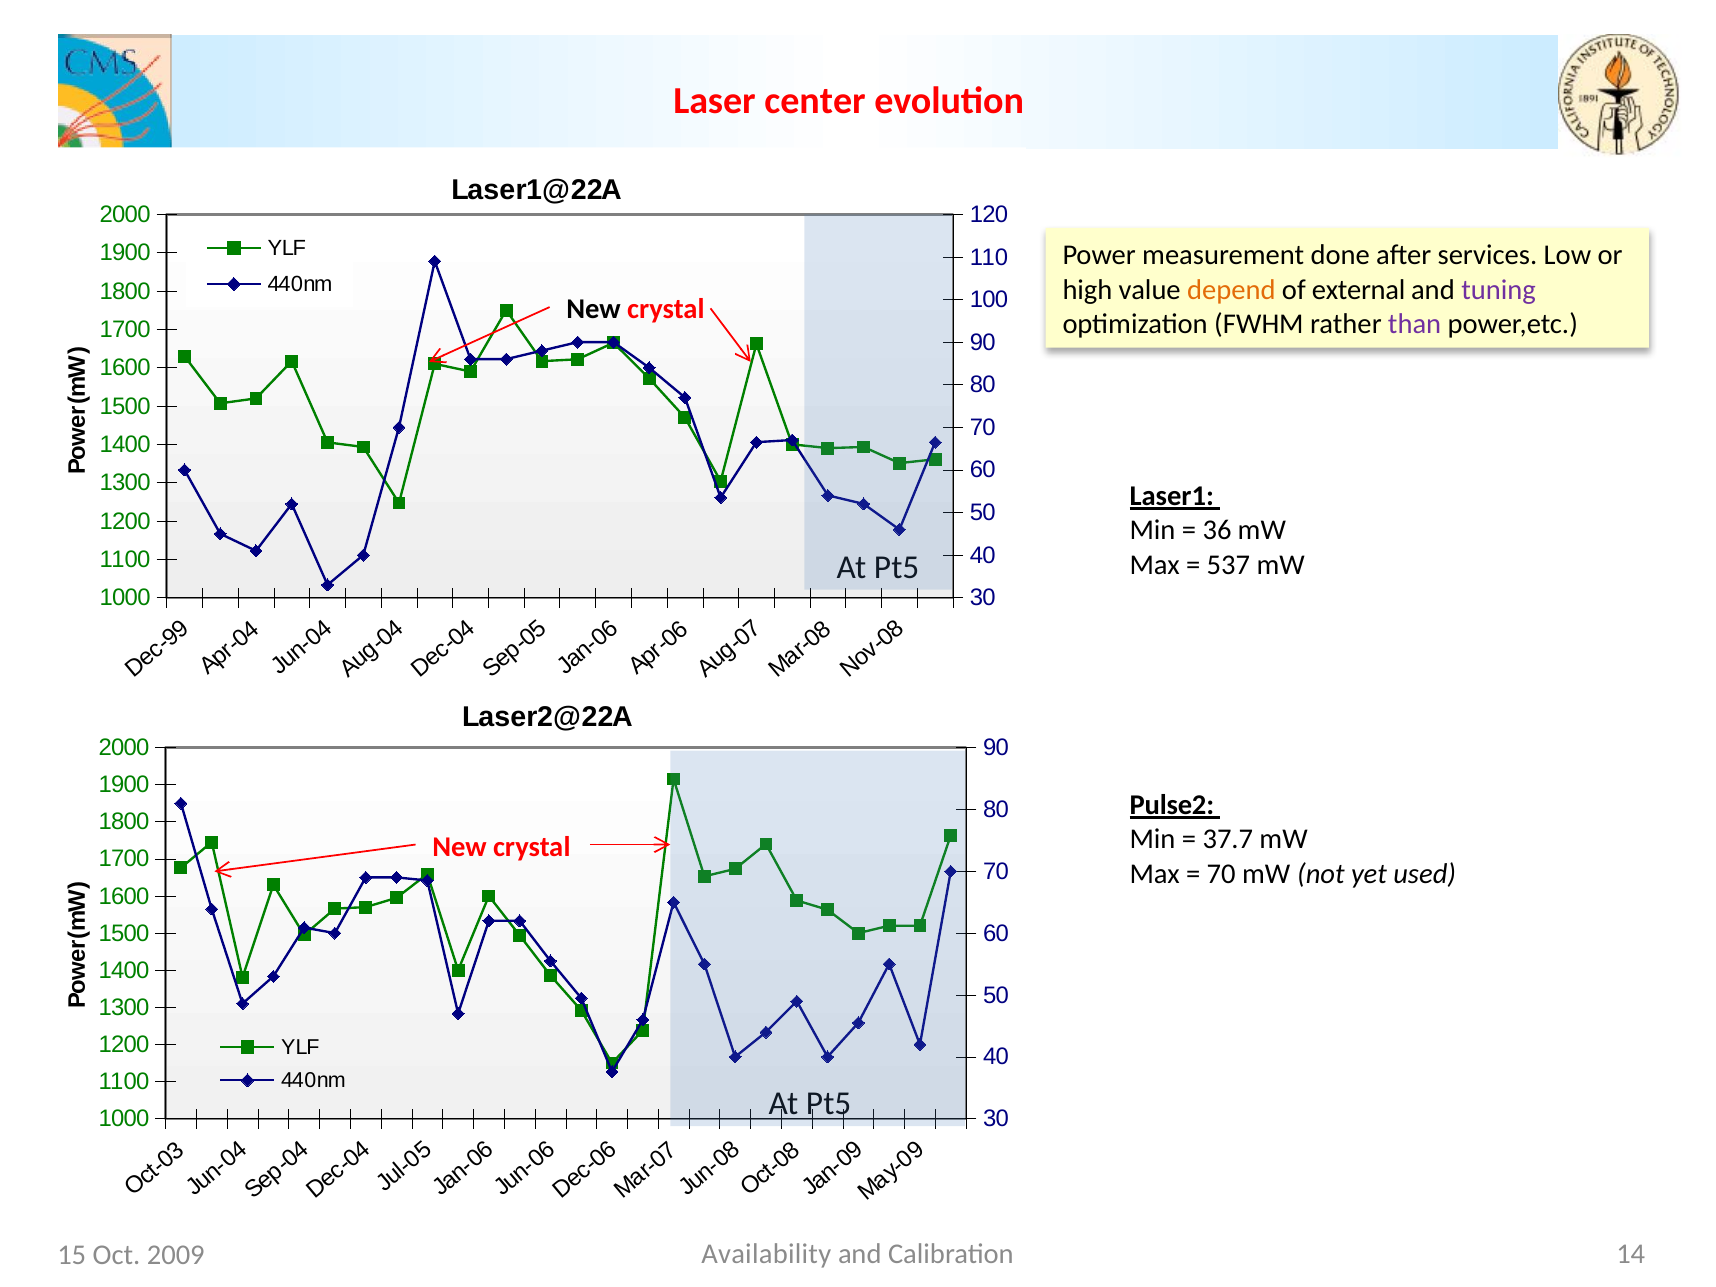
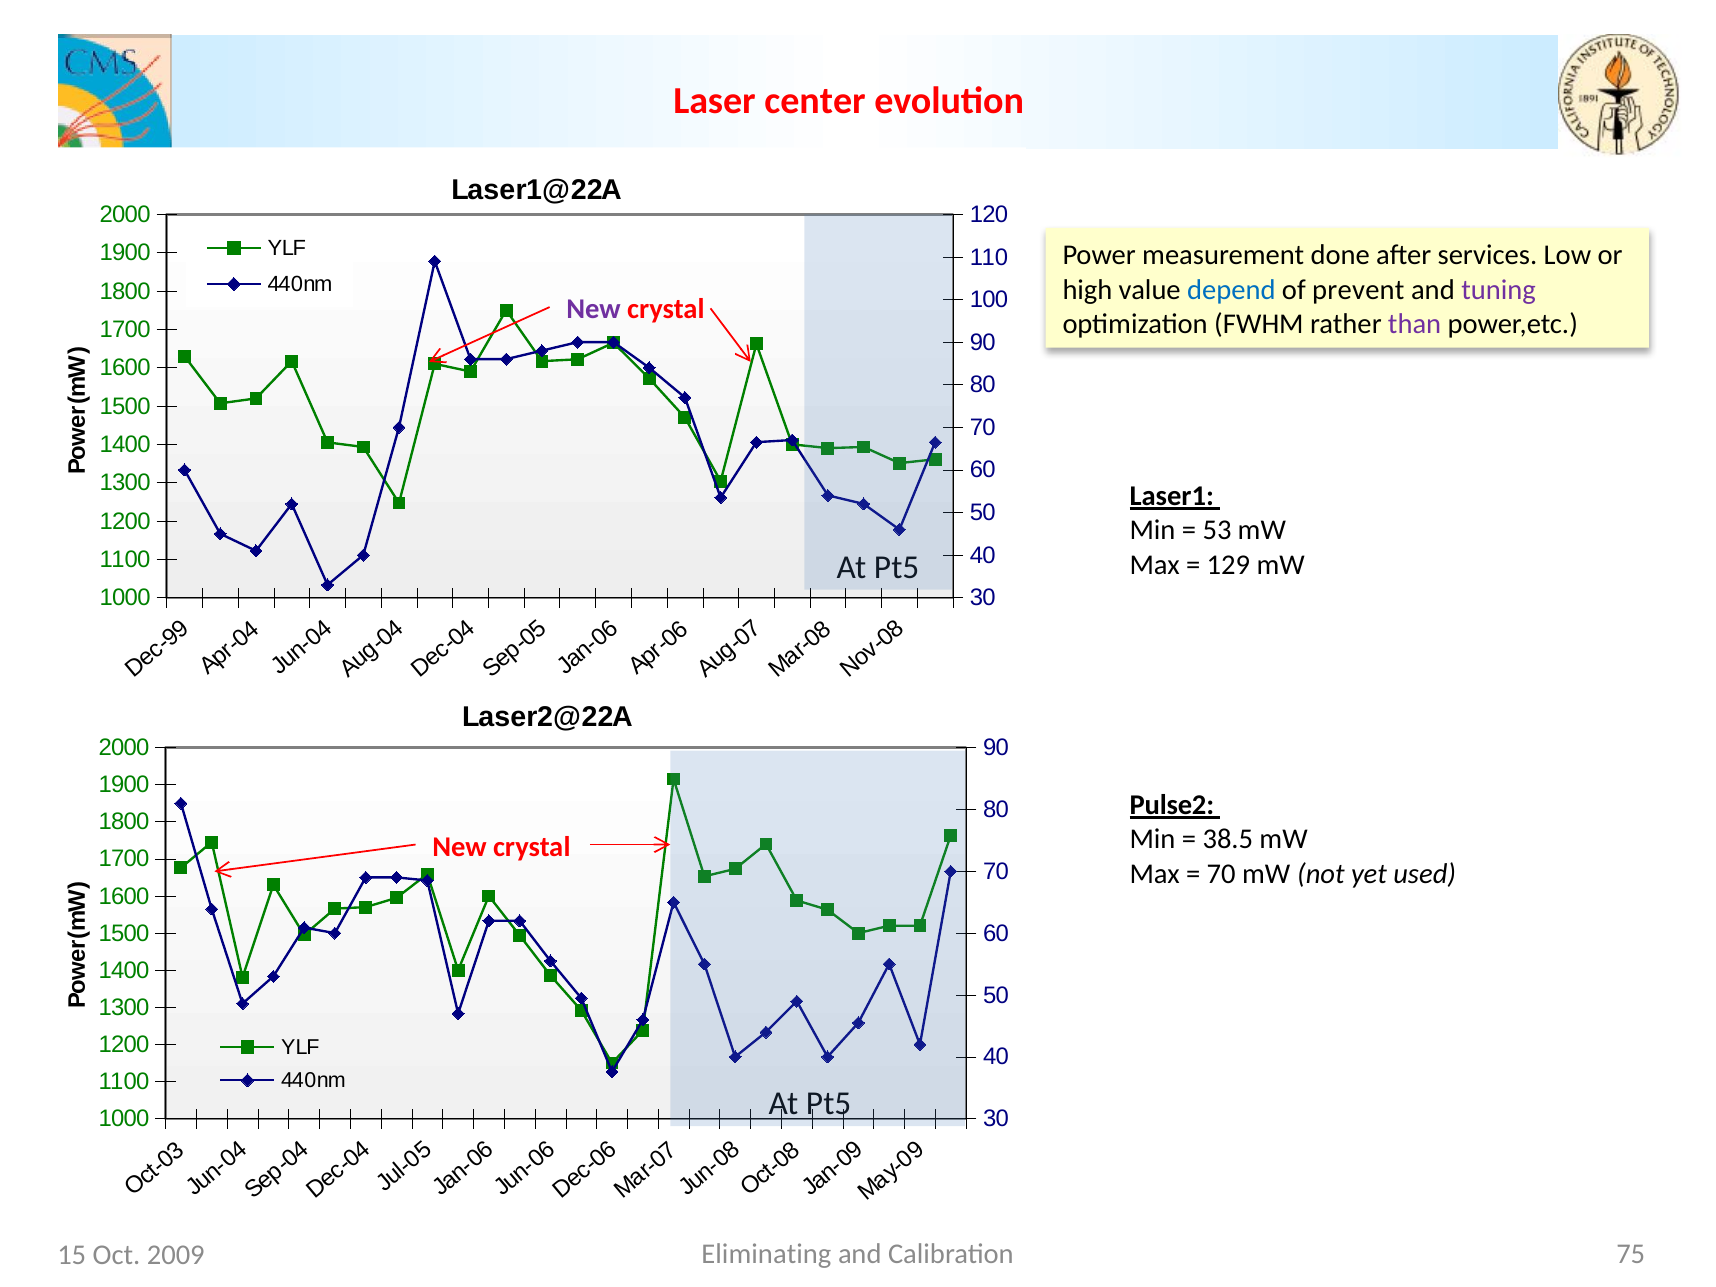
depend colour: orange -> blue (1231, 290)
external: external -> prevent (1358, 290)
New colour: black -> purple (594, 309)
36: 36 -> 53 (1217, 530)
537: 537 -> 129 (1228, 565)
37.7: 37.7 -> 38.5 (1228, 839)
Availability: Availability -> Eliminating (766, 1254)
14: 14 -> 75 (1631, 1254)
